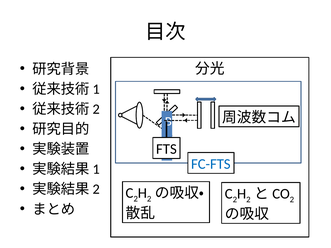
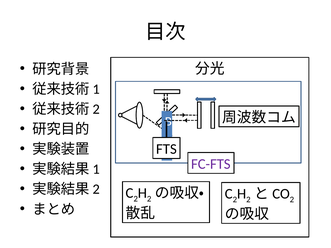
FC-FTS colour: blue -> purple (211, 164)
